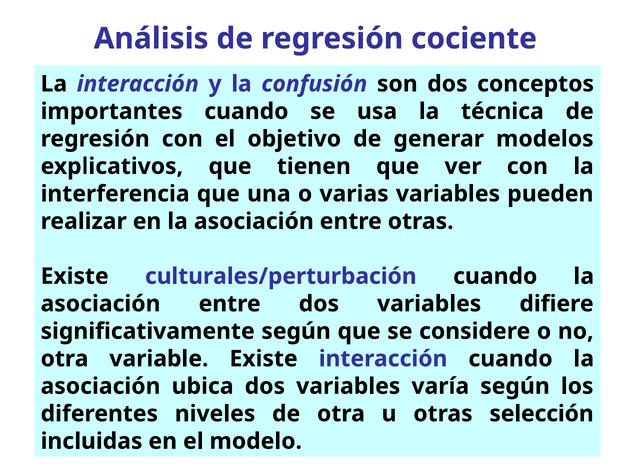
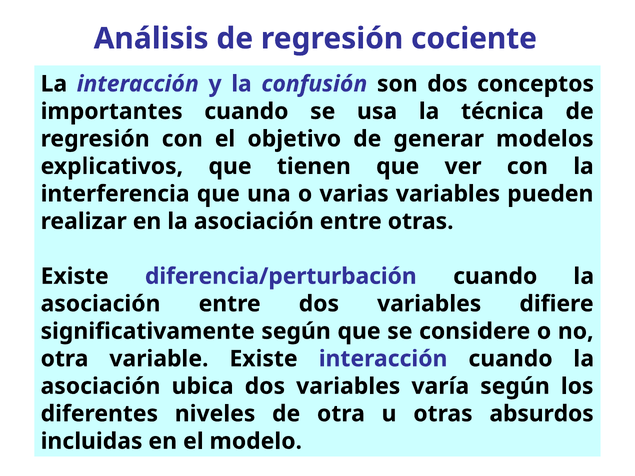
culturales/perturbación: culturales/perturbación -> diferencia/perturbación (281, 276)
selección: selección -> absurdos (542, 414)
